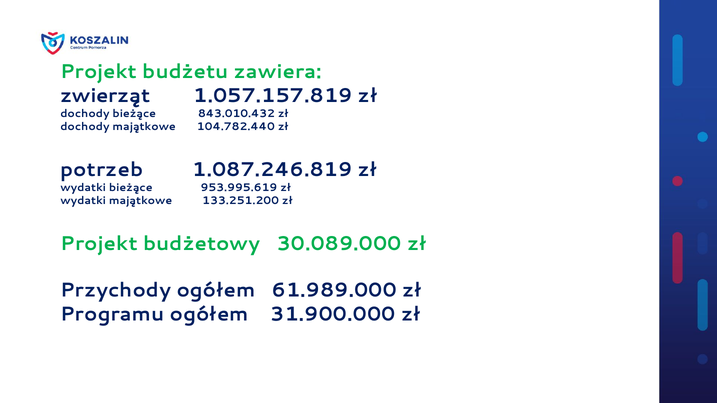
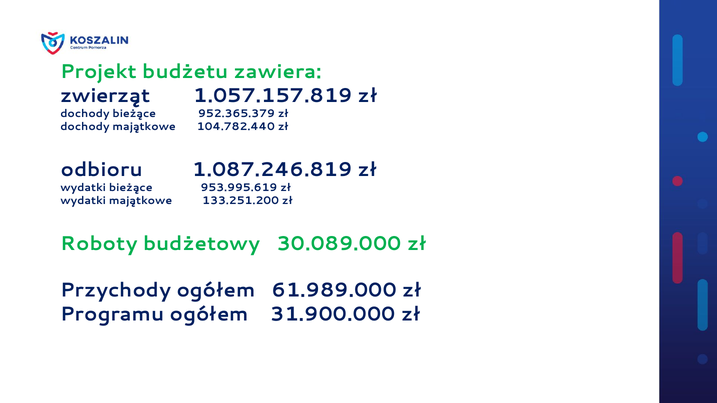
843.010.432: 843.010.432 -> 952.365.379 (236, 114)
potrzeb: potrzeb -> odbioru (102, 170)
Projekt: Projekt -> Roboty (99, 244)
